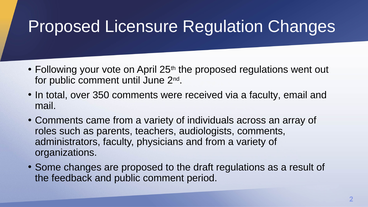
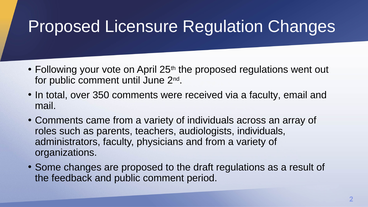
audiologists comments: comments -> individuals (261, 131)
